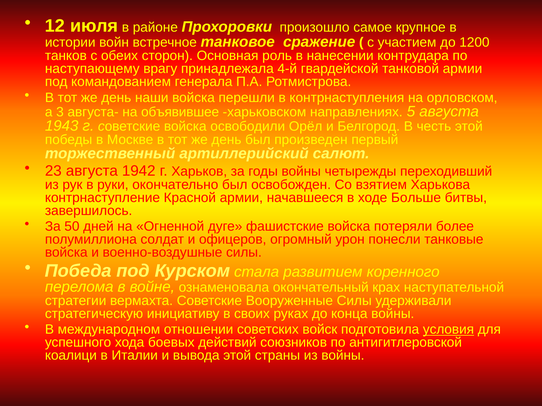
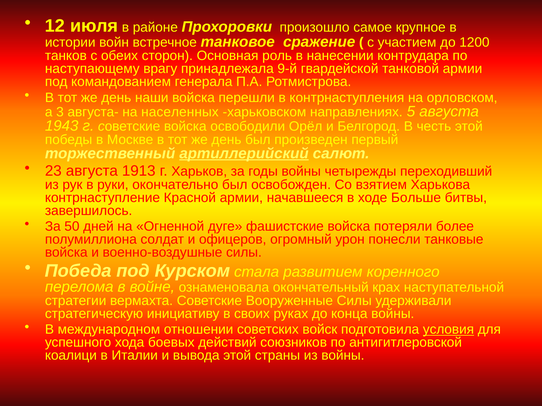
4-й: 4-й -> 9-й (287, 69)
объявившее: объявившее -> населенных (180, 112)
артиллерийский underline: none -> present (244, 154)
1942: 1942 -> 1913 (139, 171)
